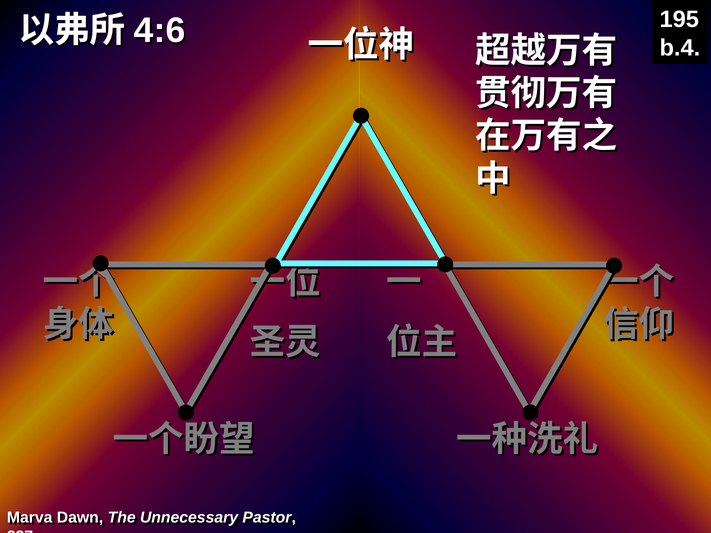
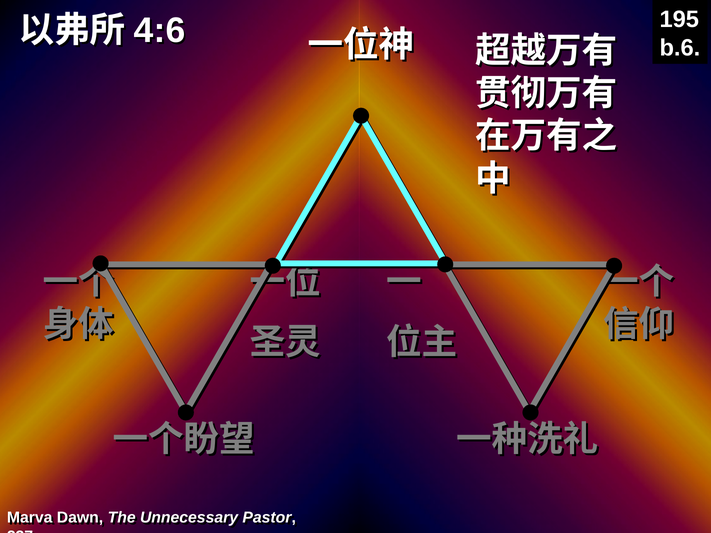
b.4: b.4 -> b.6 (680, 48)
